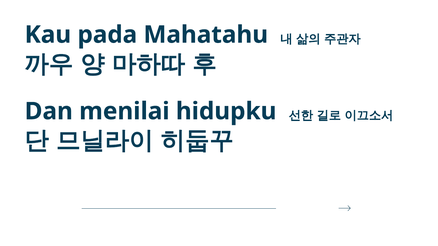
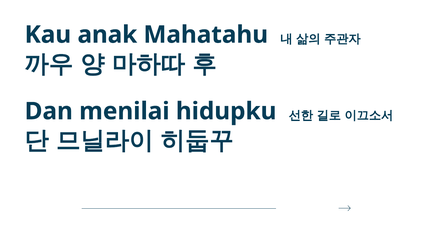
pada: pada -> anak (107, 35)
